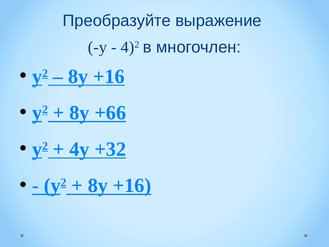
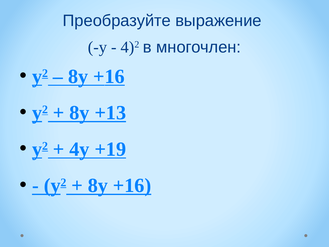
+66: +66 -> +13 (110, 113)
+32: +32 -> +19 (110, 149)
